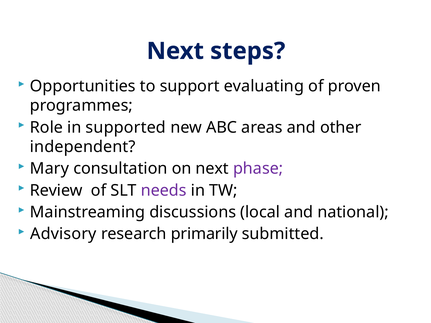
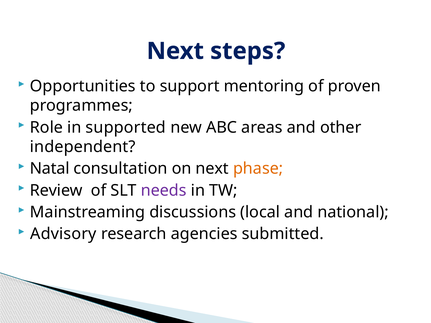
evaluating: evaluating -> mentoring (264, 86)
Mary: Mary -> Natal (50, 169)
phase colour: purple -> orange (258, 169)
primarily: primarily -> agencies (204, 234)
